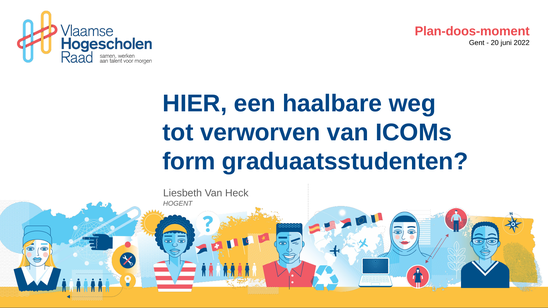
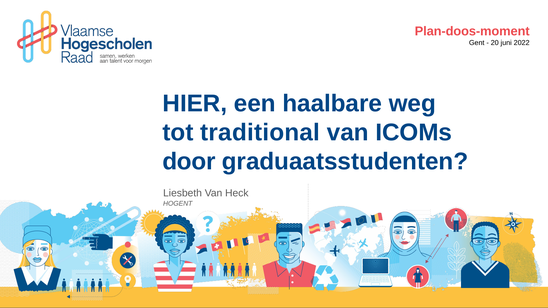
verworven: verworven -> traditional (260, 133)
form: form -> door (189, 162)
